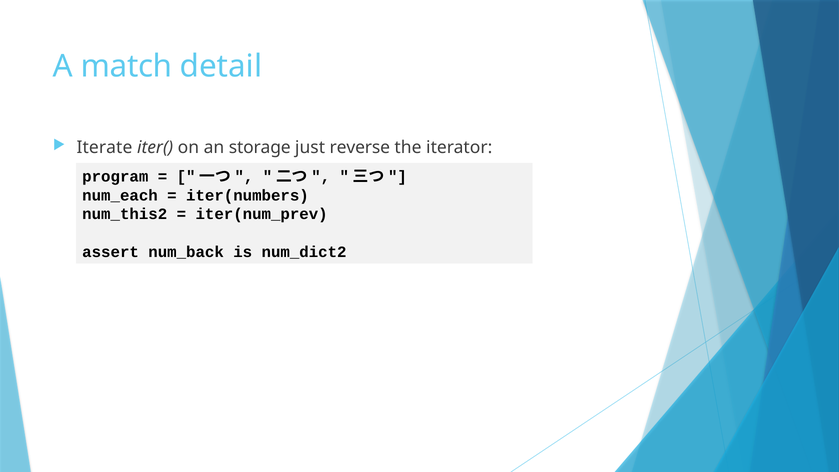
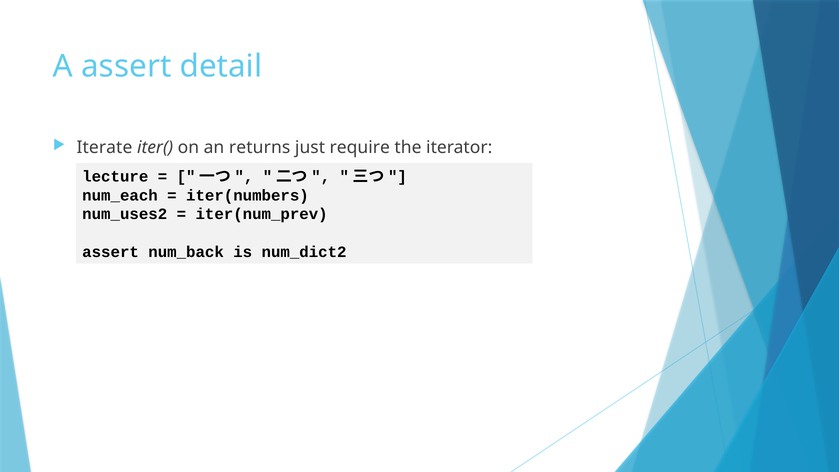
A match: match -> assert (126, 66)
storage: storage -> returns (260, 148)
reverse: reverse -> require (360, 148)
program: program -> lecture (115, 176)
num_this2: num_this2 -> num_uses2 (125, 214)
